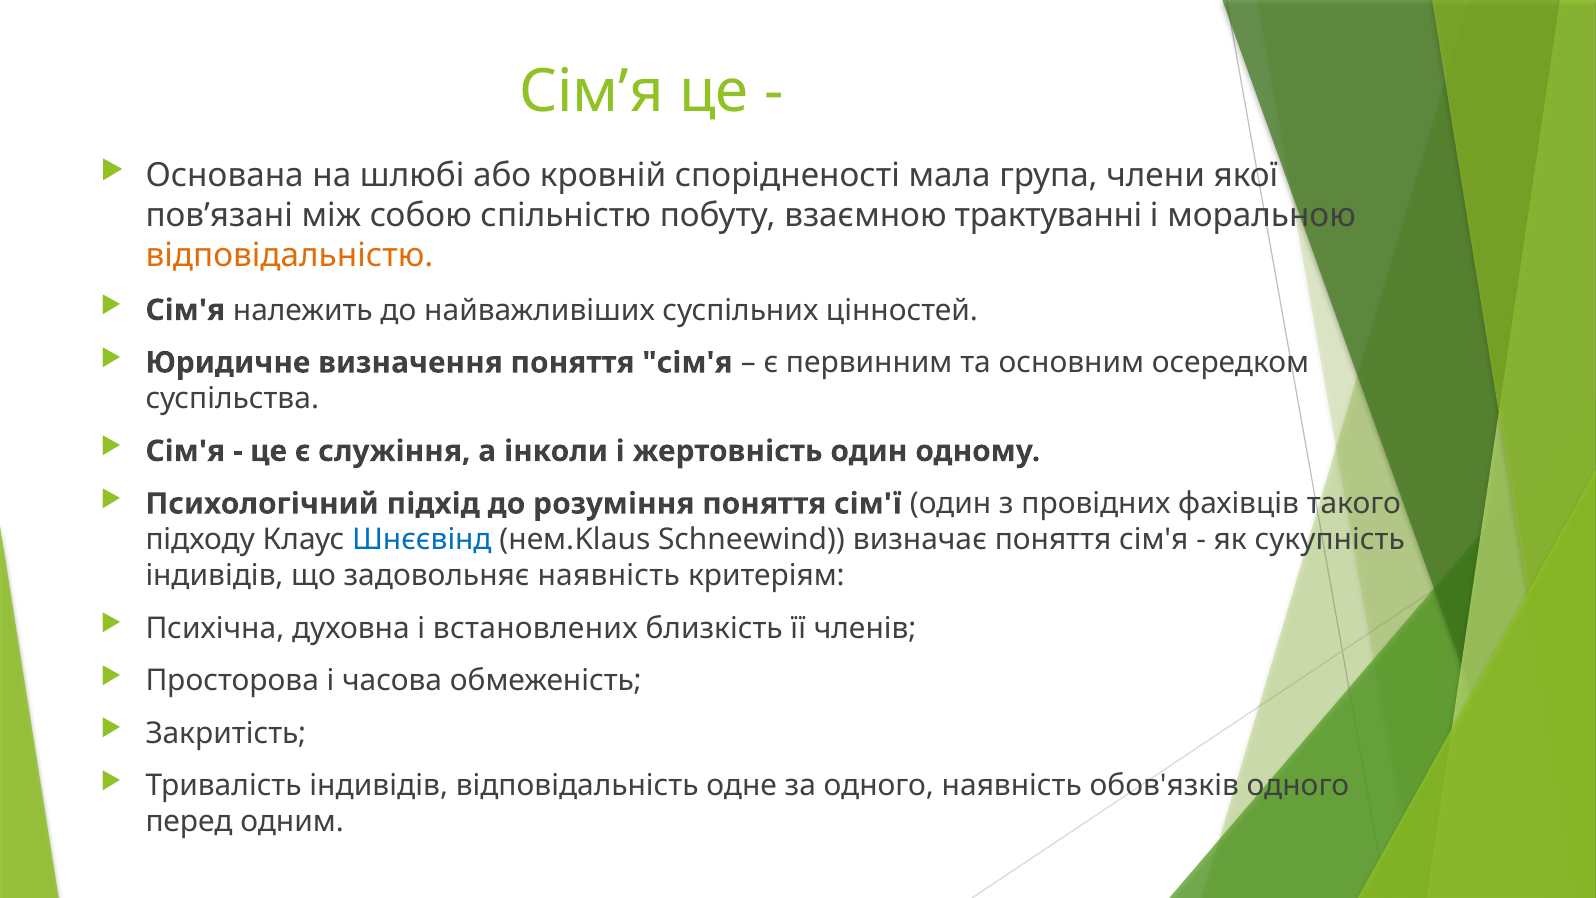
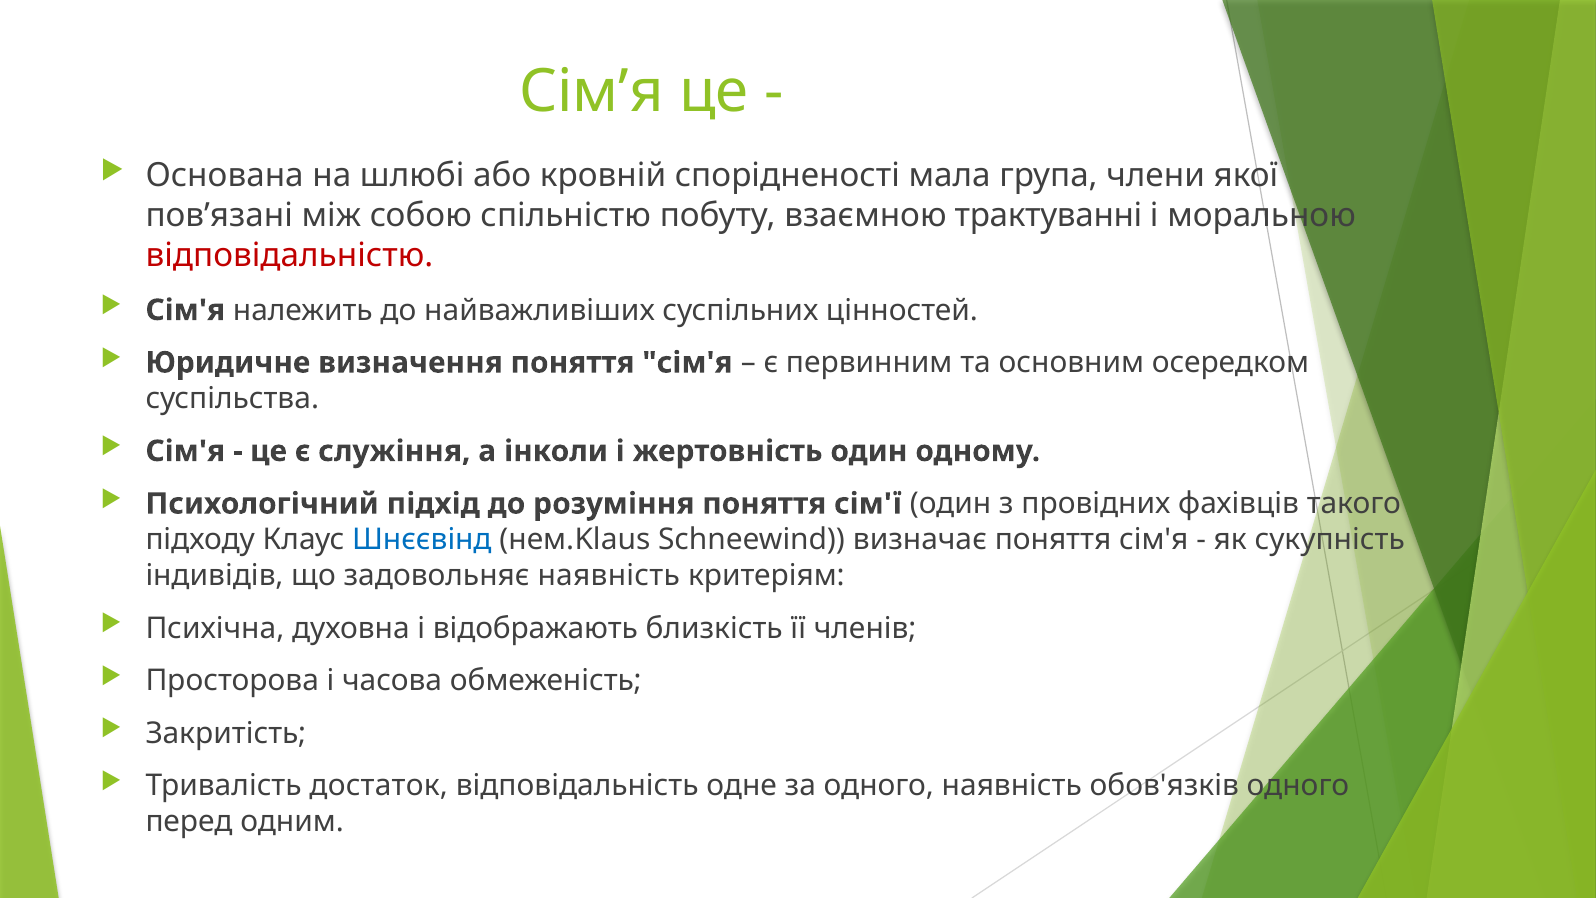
відповідальністю colour: orange -> red (289, 256)
встановлених: встановлених -> відображають (535, 628)
Тривалість індивідів: індивідів -> достаток (379, 786)
